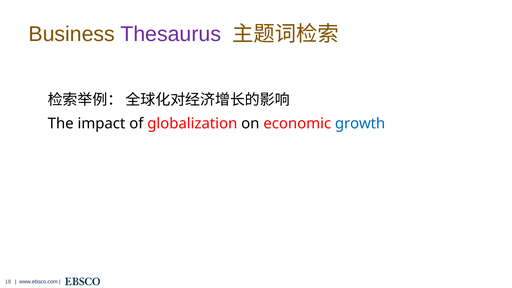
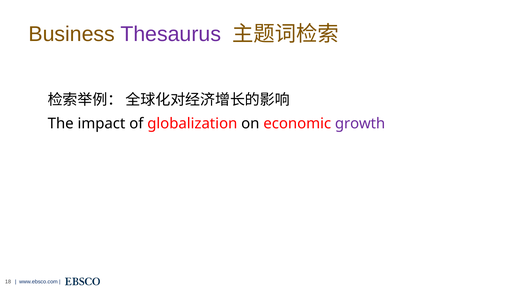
growth colour: blue -> purple (360, 123)
